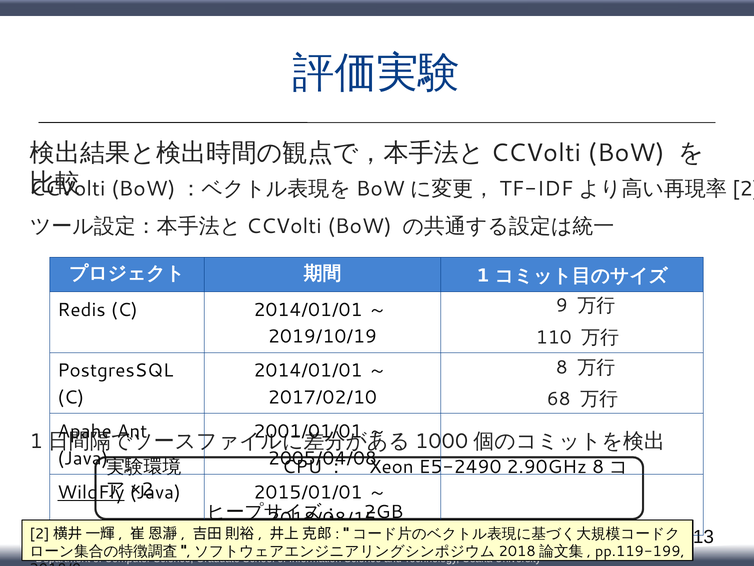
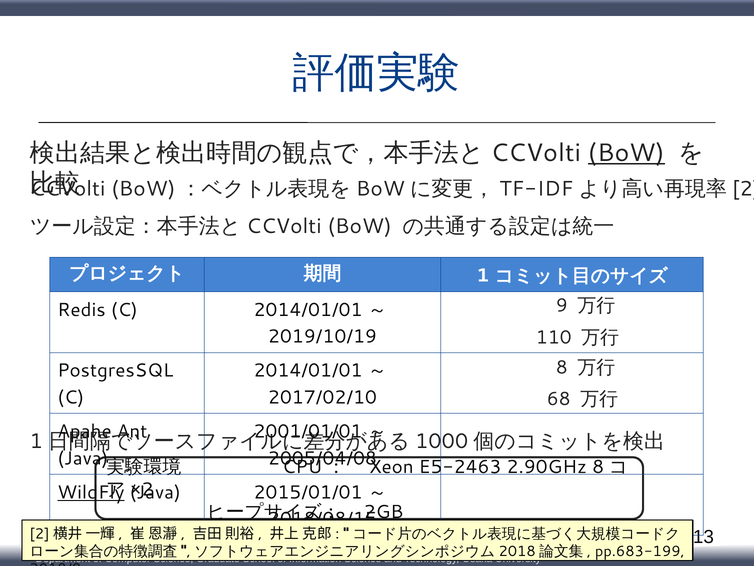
BoW underline: none -> present (626, 153)
E5-2490: E5-2490 -> E5-2463 (460, 466)
pp.119-199: pp.119-199 -> pp.683-199 (640, 551)
